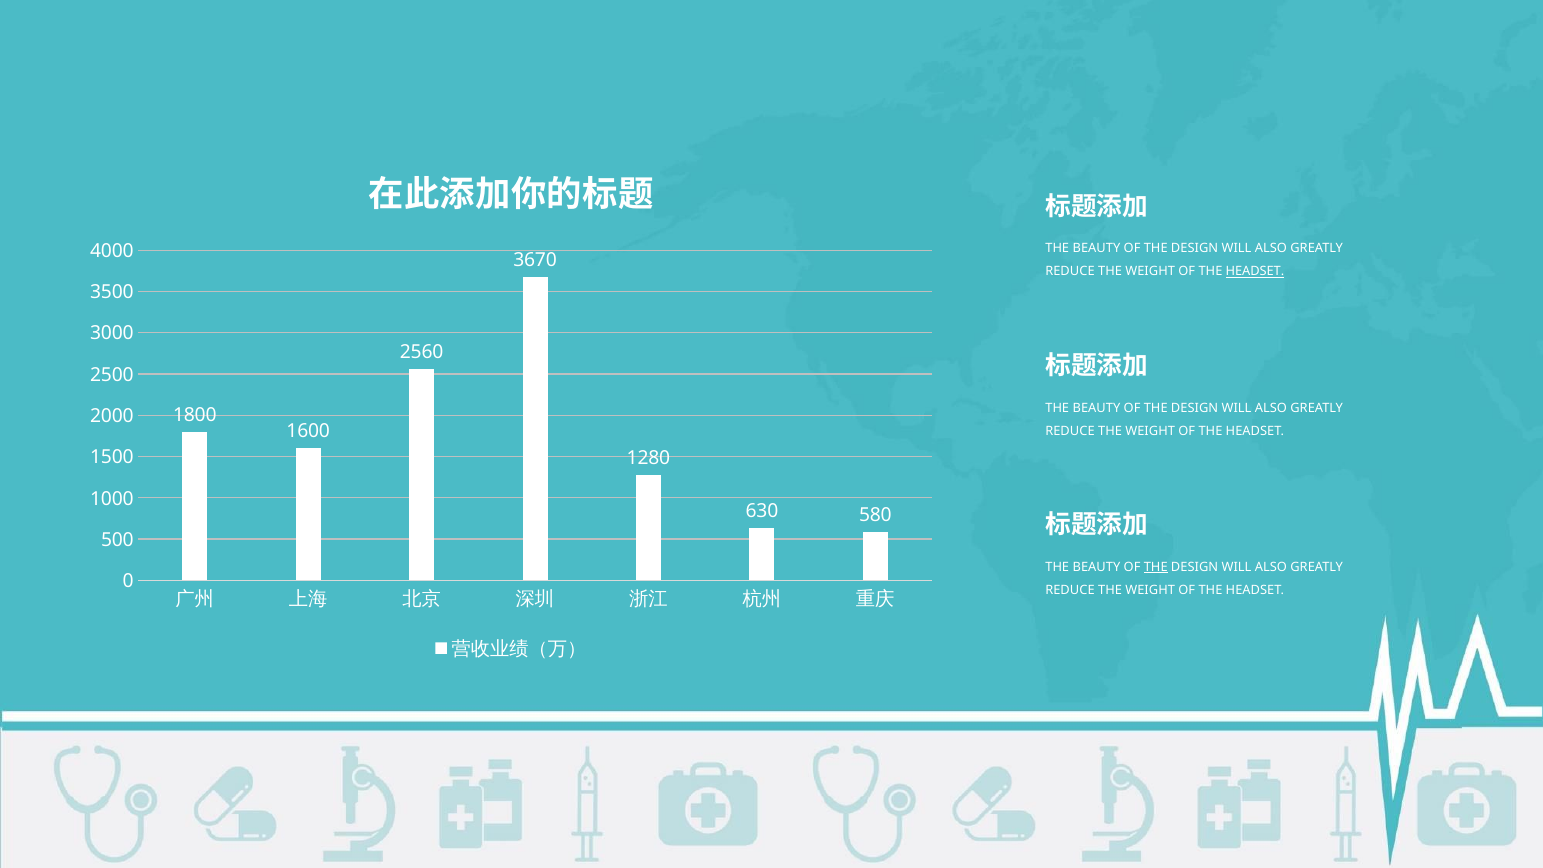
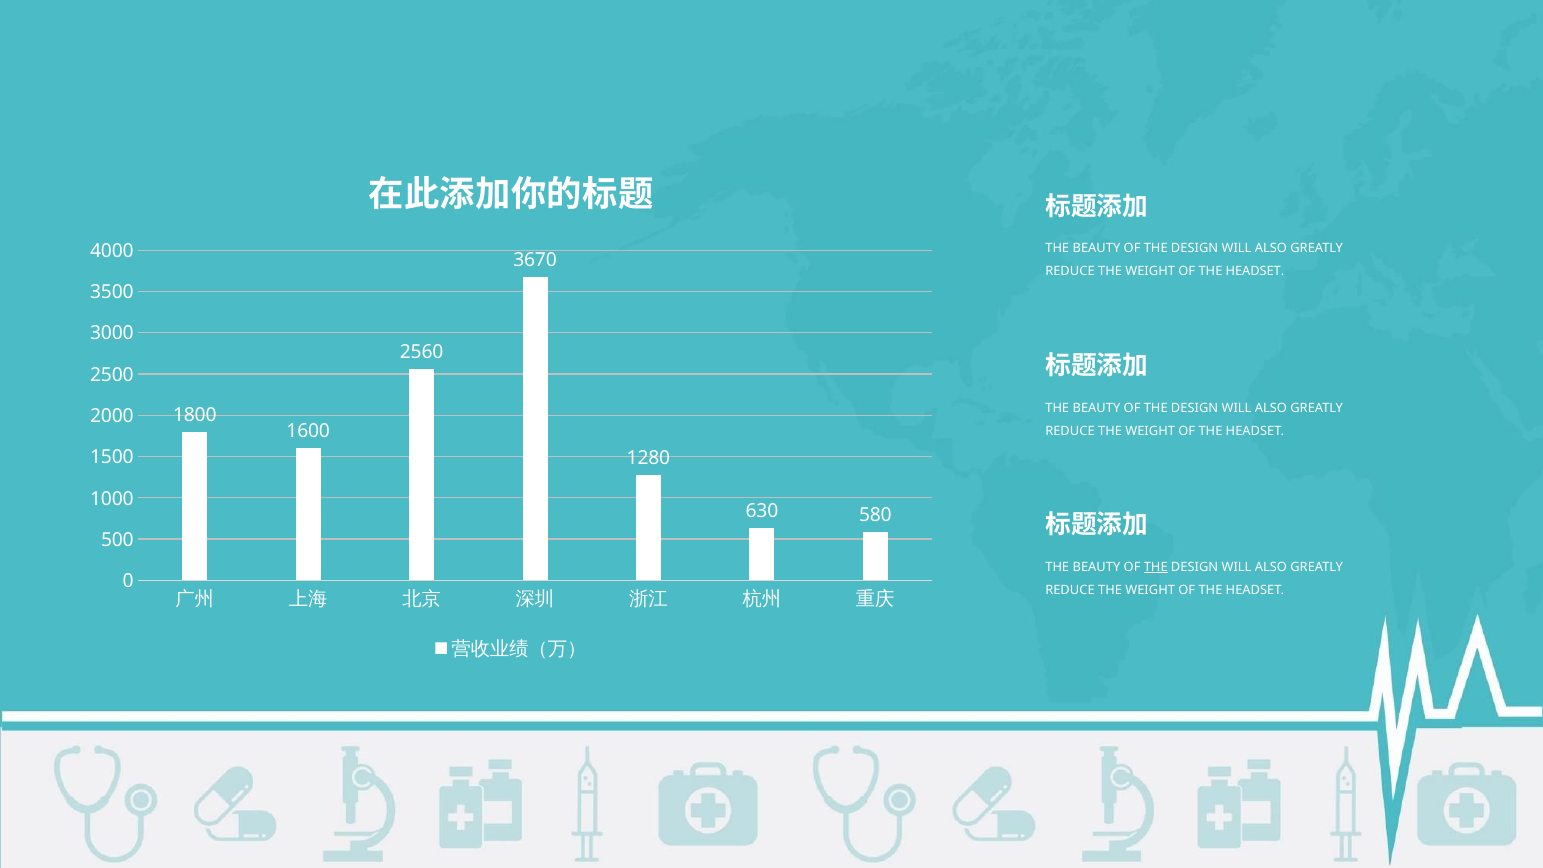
HEADSET underline: present -> none (1255, 272)
